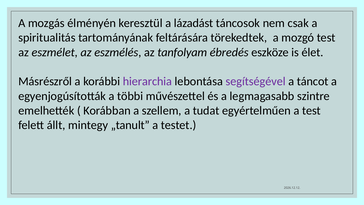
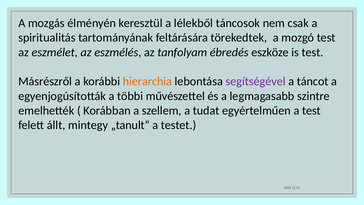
lázadást: lázadást -> lélekből (193, 23)
is élet: élet -> test (313, 52)
hierarchia colour: purple -> orange (147, 81)
